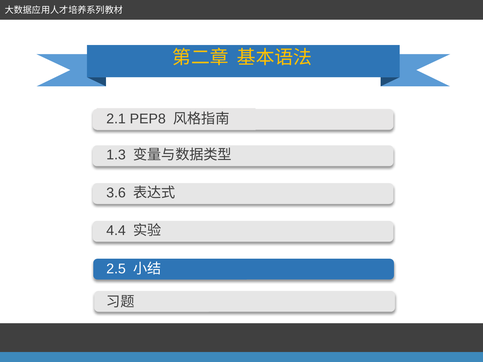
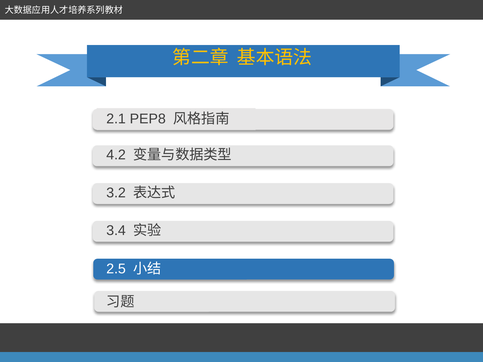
1.3: 1.3 -> 4.2 (116, 155)
3.6: 3.6 -> 3.2 (116, 193)
4.4: 4.4 -> 3.4 (116, 231)
